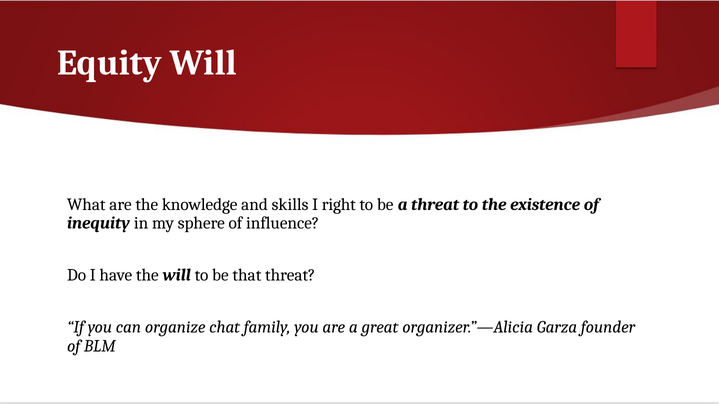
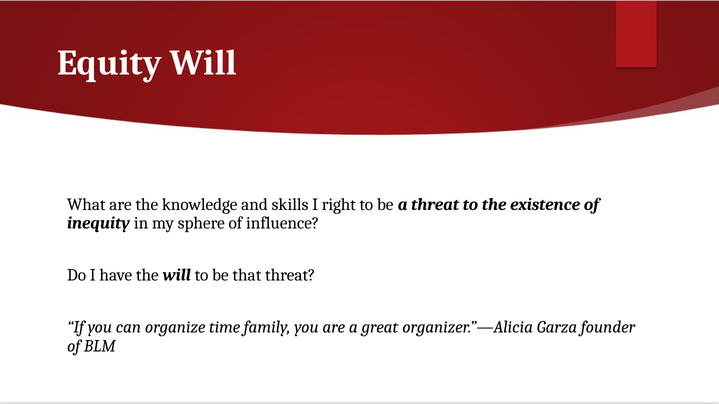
chat: chat -> time (225, 328)
